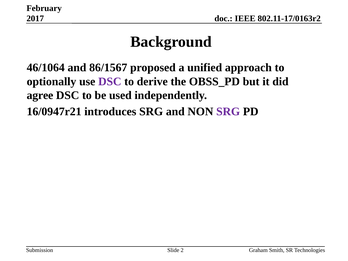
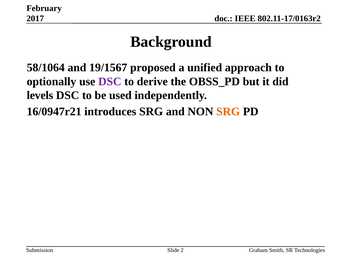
46/1064: 46/1064 -> 58/1064 (46, 68)
86/1567: 86/1567 -> 19/1567 (108, 68)
agree: agree -> levels (40, 95)
SRG colour: purple -> orange (228, 112)
